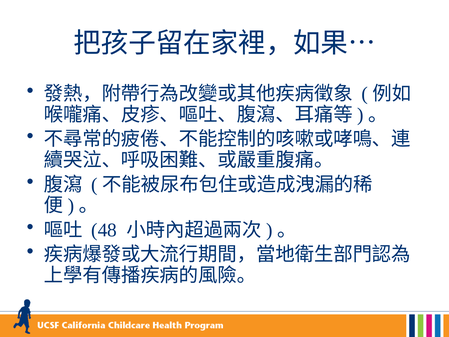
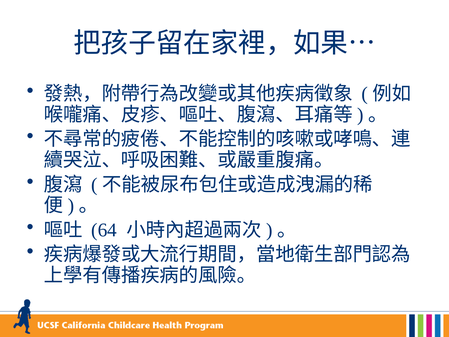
48: 48 -> 64 (104, 230)
